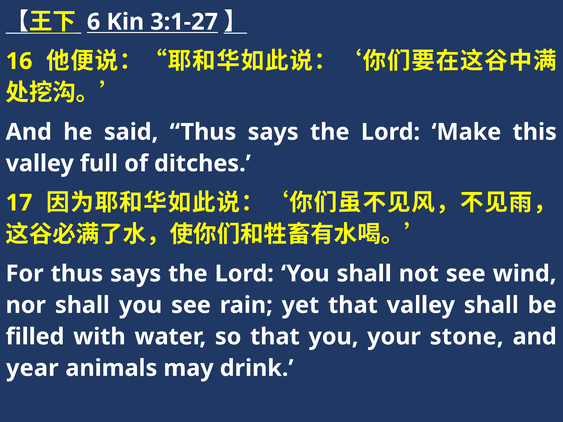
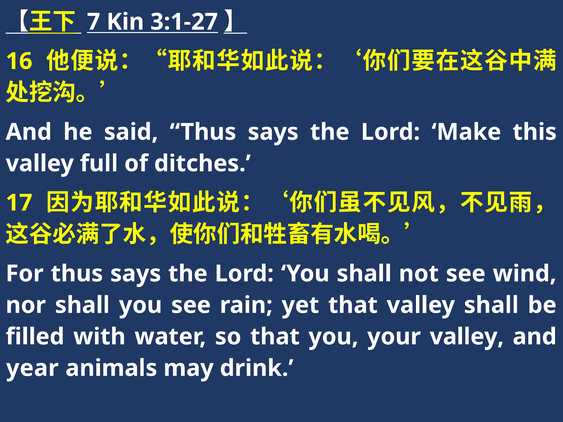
6: 6 -> 7 (94, 22)
your stone: stone -> valley (467, 337)
